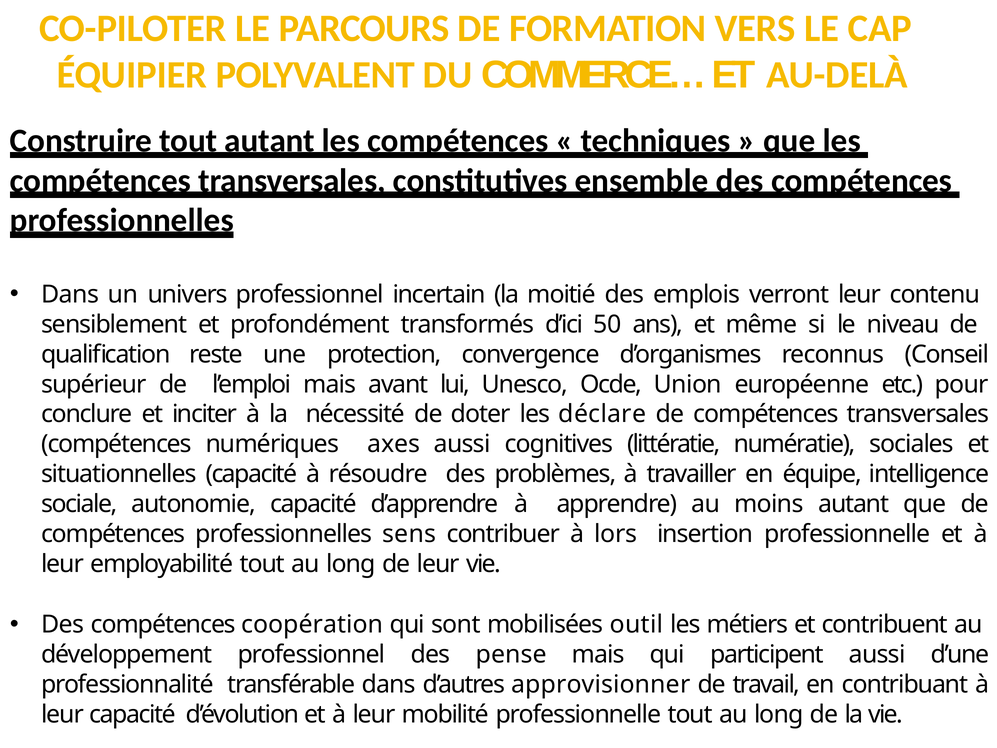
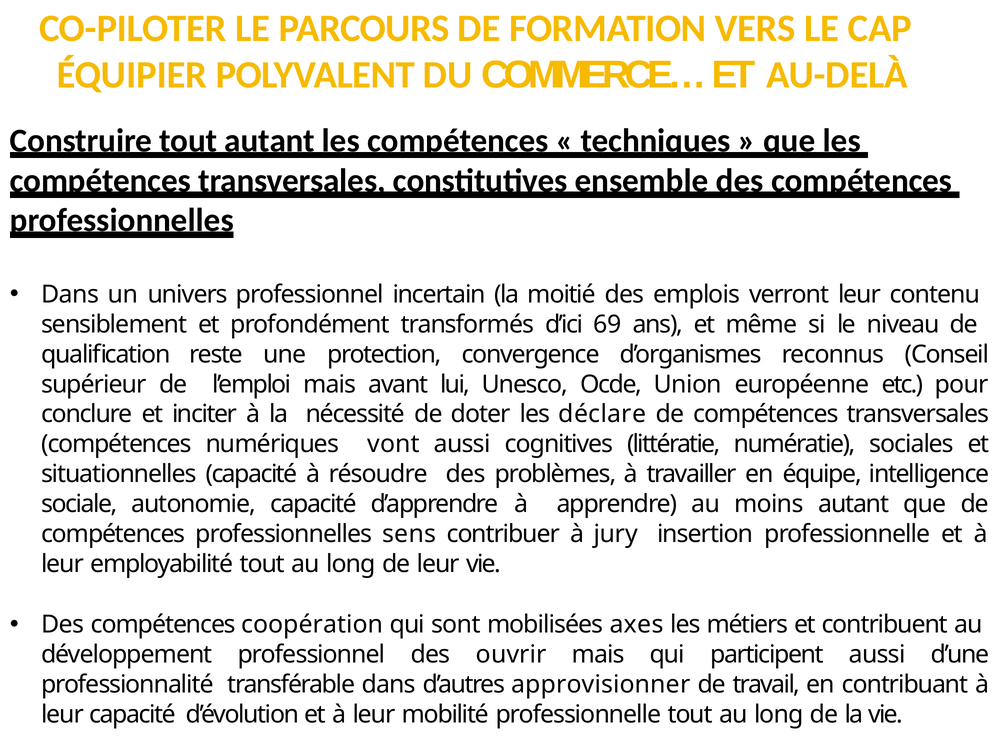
50: 50 -> 69 (607, 324)
axes: axes -> vont (394, 444)
lors: lors -> jury (616, 534)
outil: outil -> axes (637, 625)
pense: pense -> ouvrir (511, 654)
